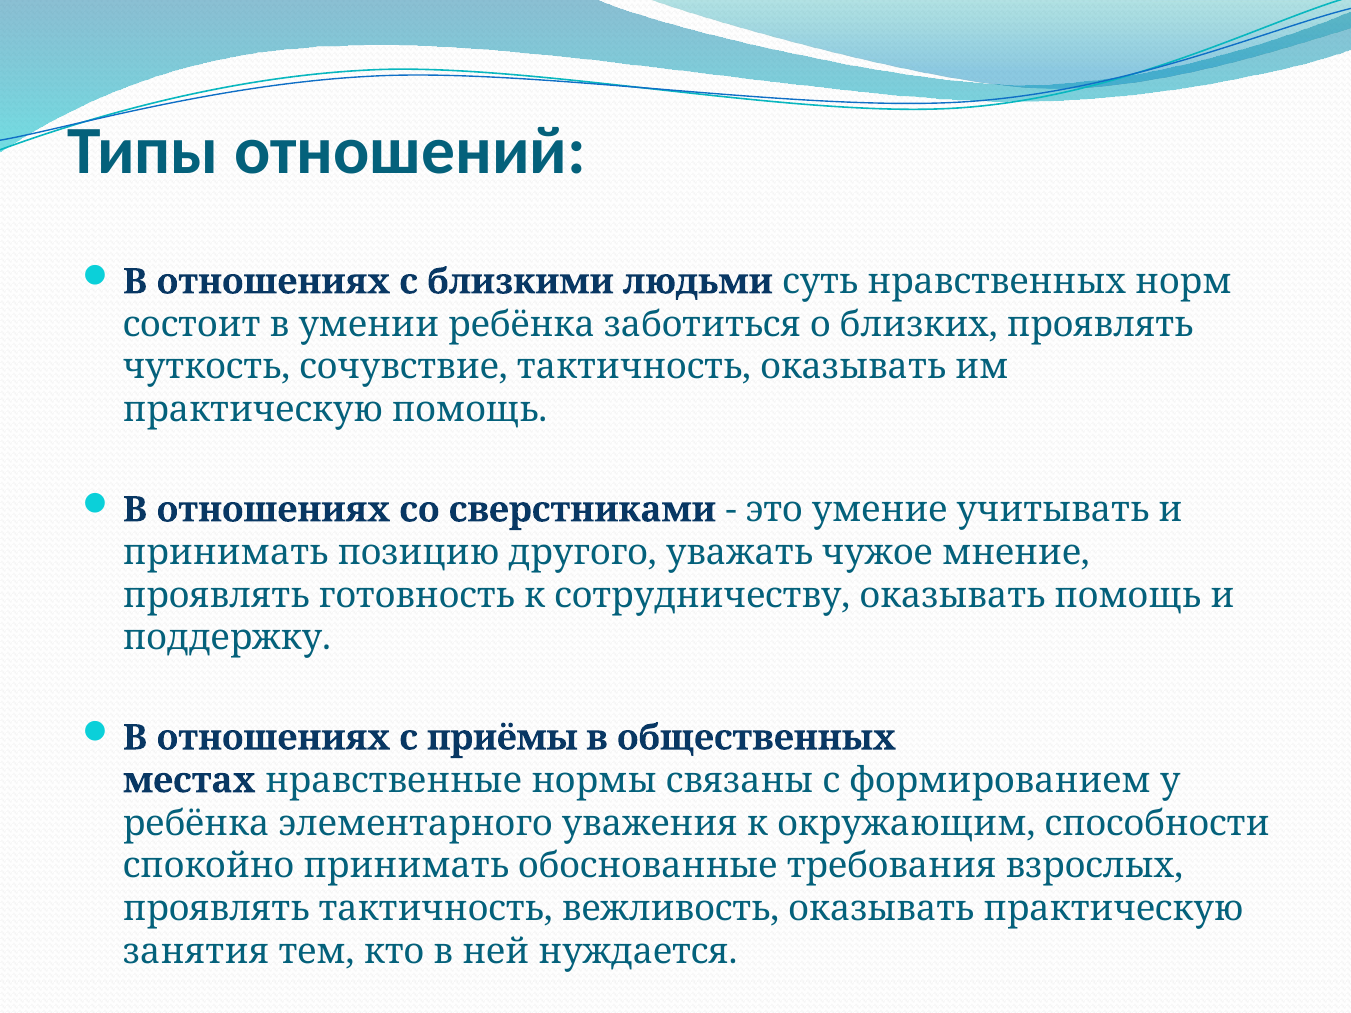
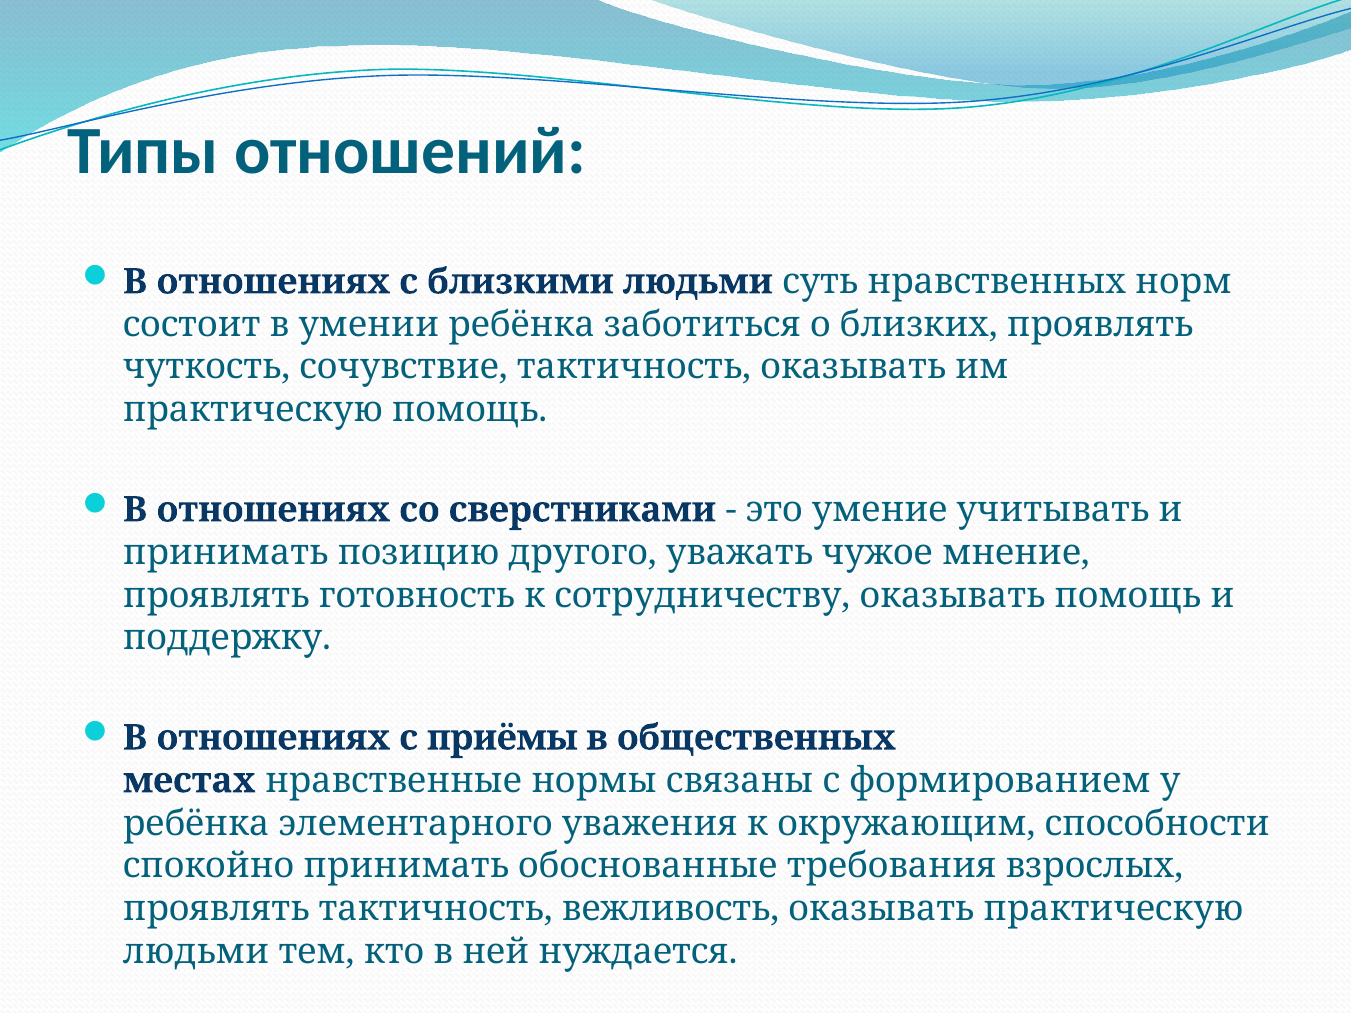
занятия: занятия -> людьми (196, 952)
